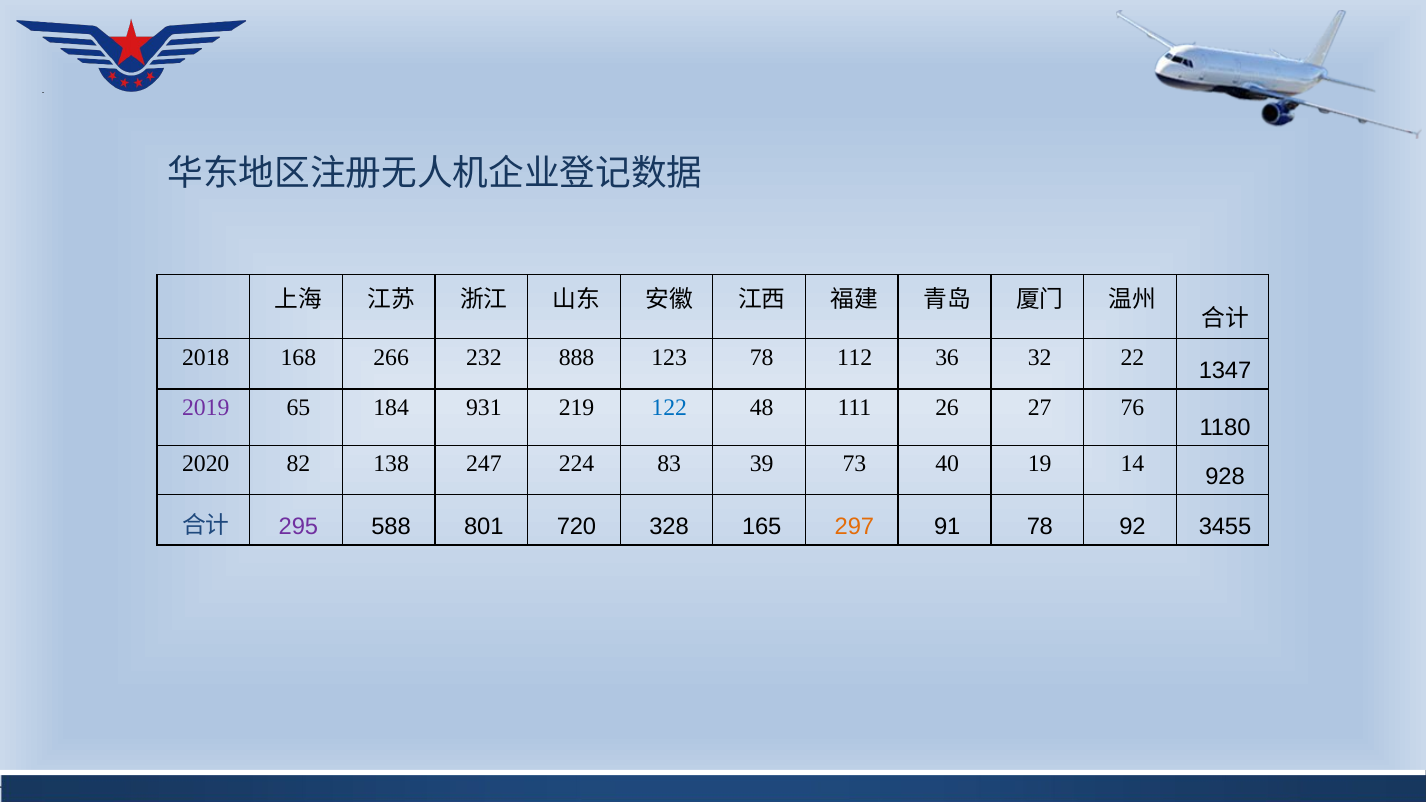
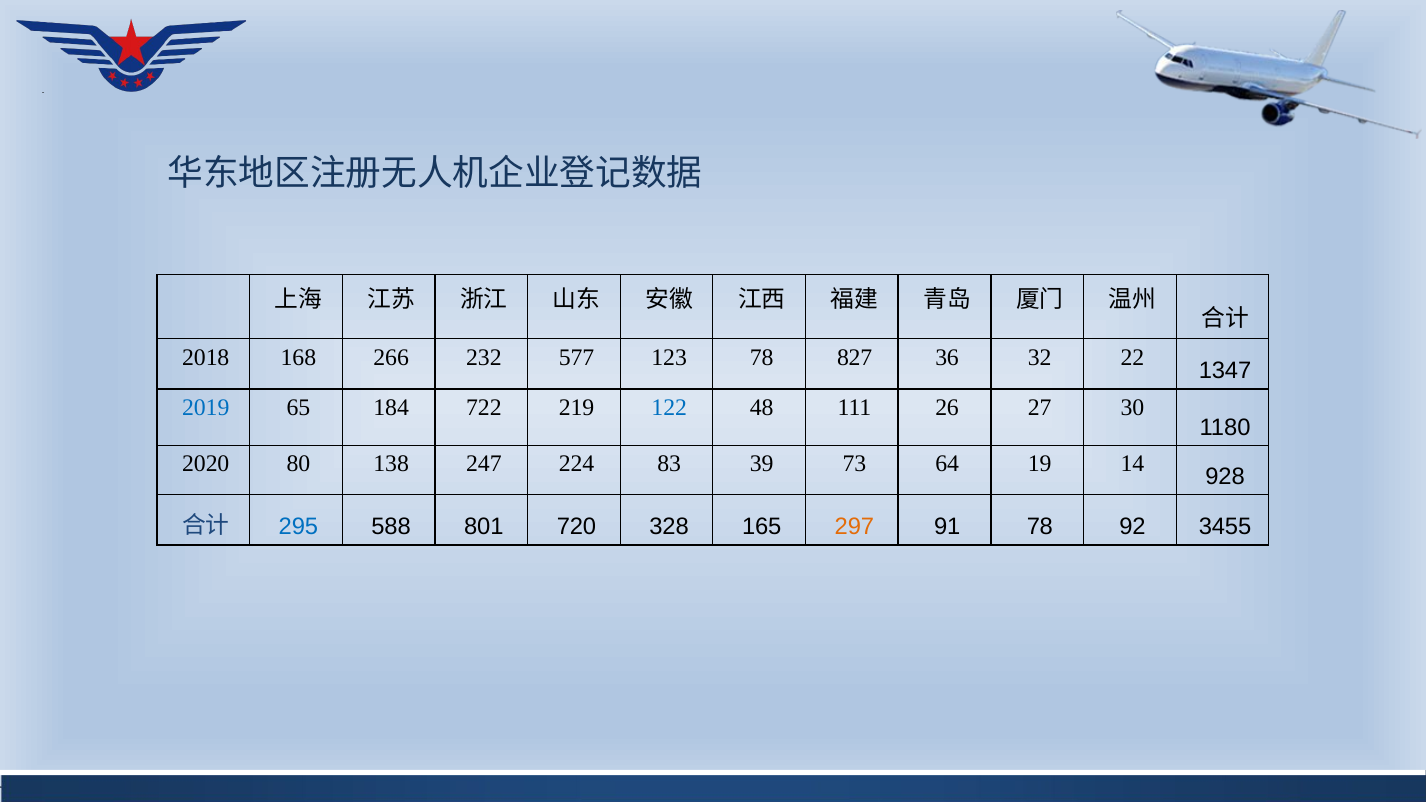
888: 888 -> 577 (577, 357)
112: 112 -> 827 (855, 357)
2019 colour: purple -> blue (206, 408)
931: 931 -> 722 (484, 408)
76: 76 -> 30 (1132, 408)
82: 82 -> 80 (298, 464)
40: 40 -> 64 (947, 464)
295 colour: purple -> blue (298, 527)
